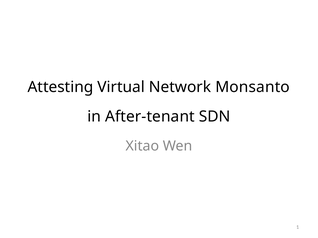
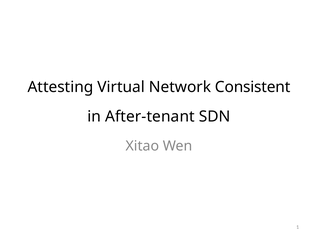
Monsanto: Monsanto -> Consistent (253, 87)
